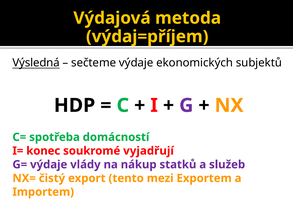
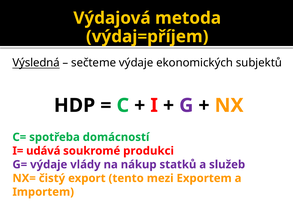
konec: konec -> udává (43, 151)
vyjadřují: vyjadřují -> produkci (149, 151)
